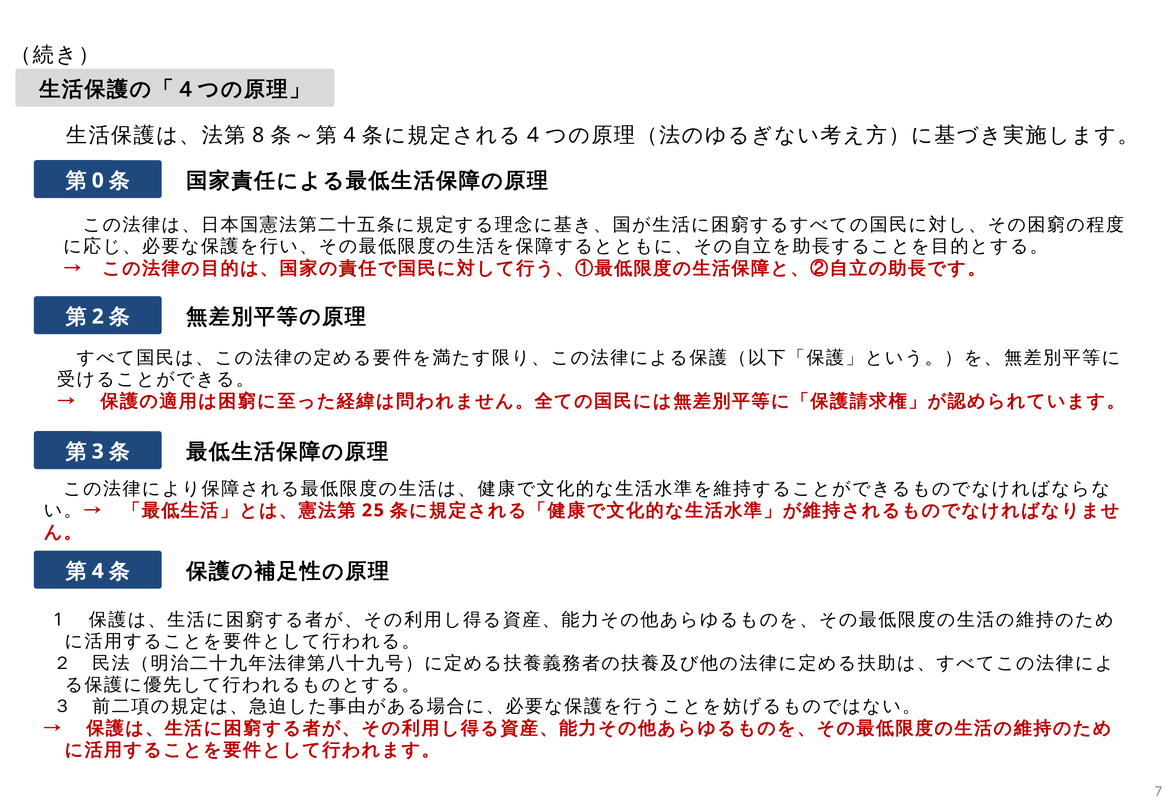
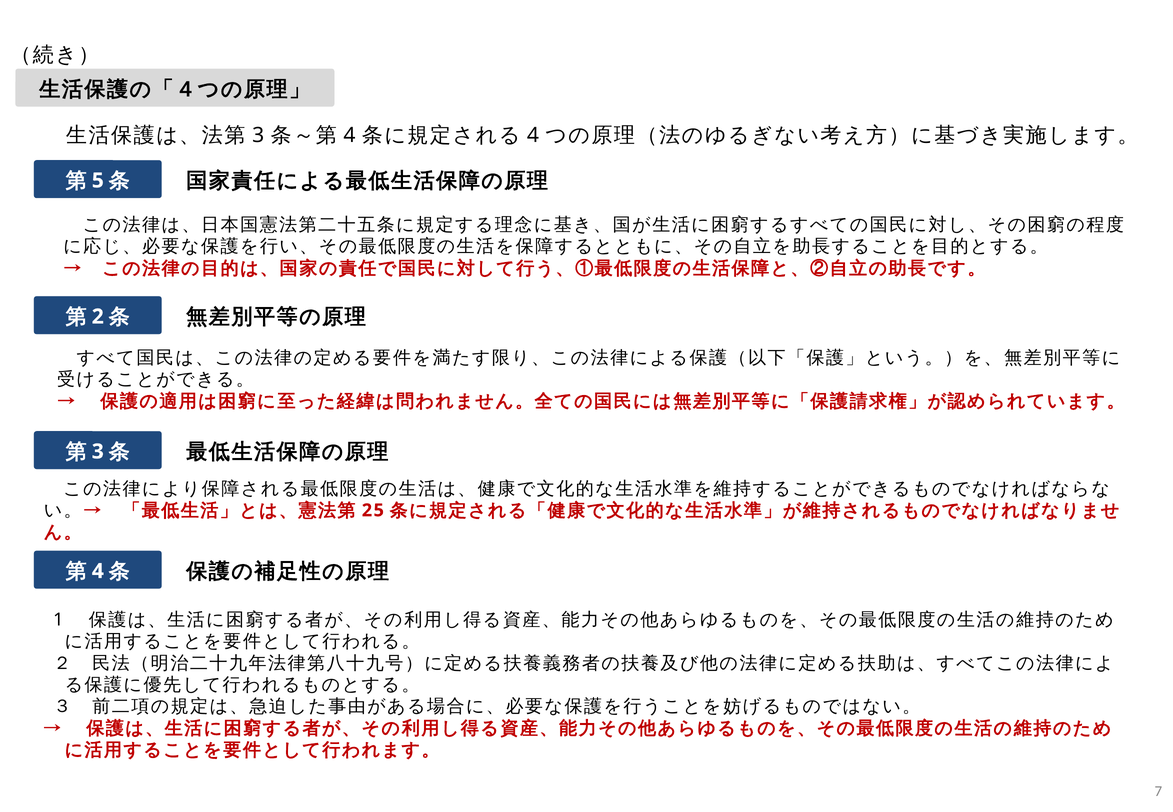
8: 8 -> 3 (258, 135)
0: 0 -> 5 (98, 181)
